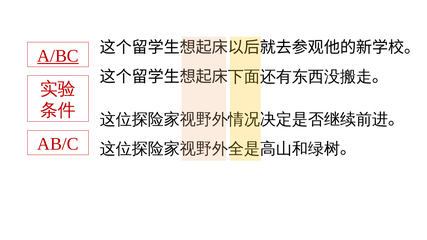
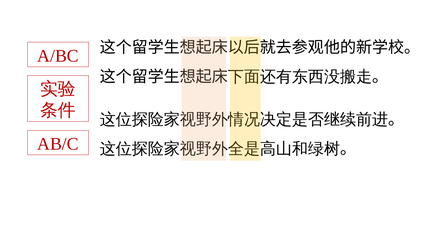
A/BC underline: present -> none (58, 56)
